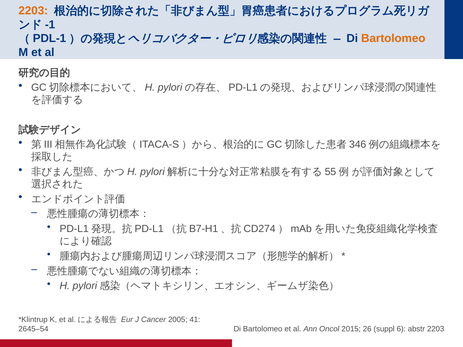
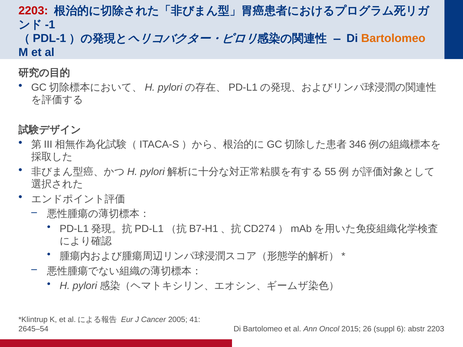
2203 colour: orange -> red (33, 11)
